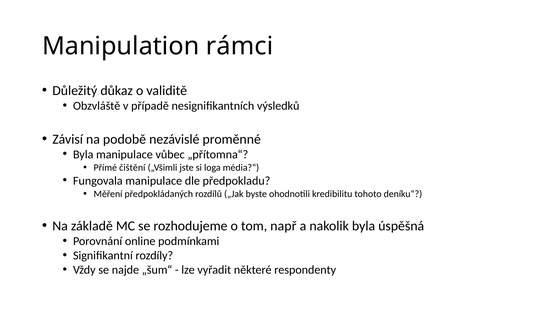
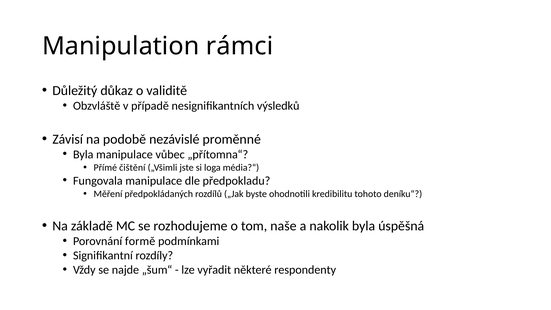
např: např -> naše (283, 226)
online: online -> formě (140, 241)
